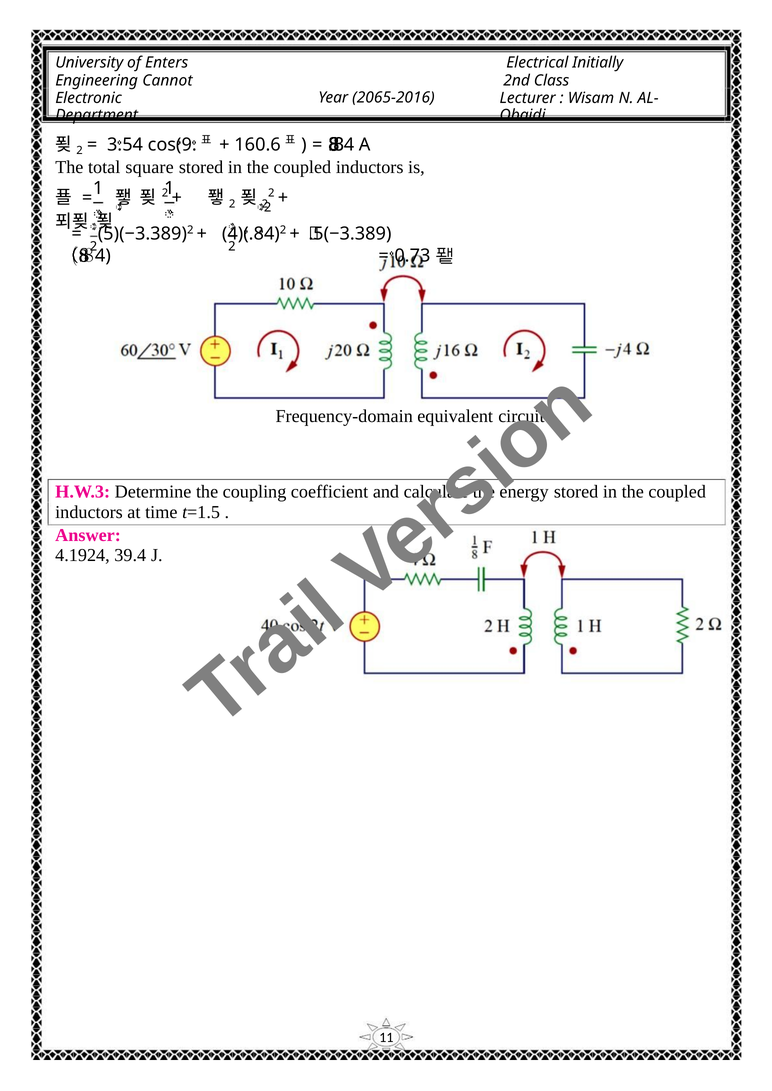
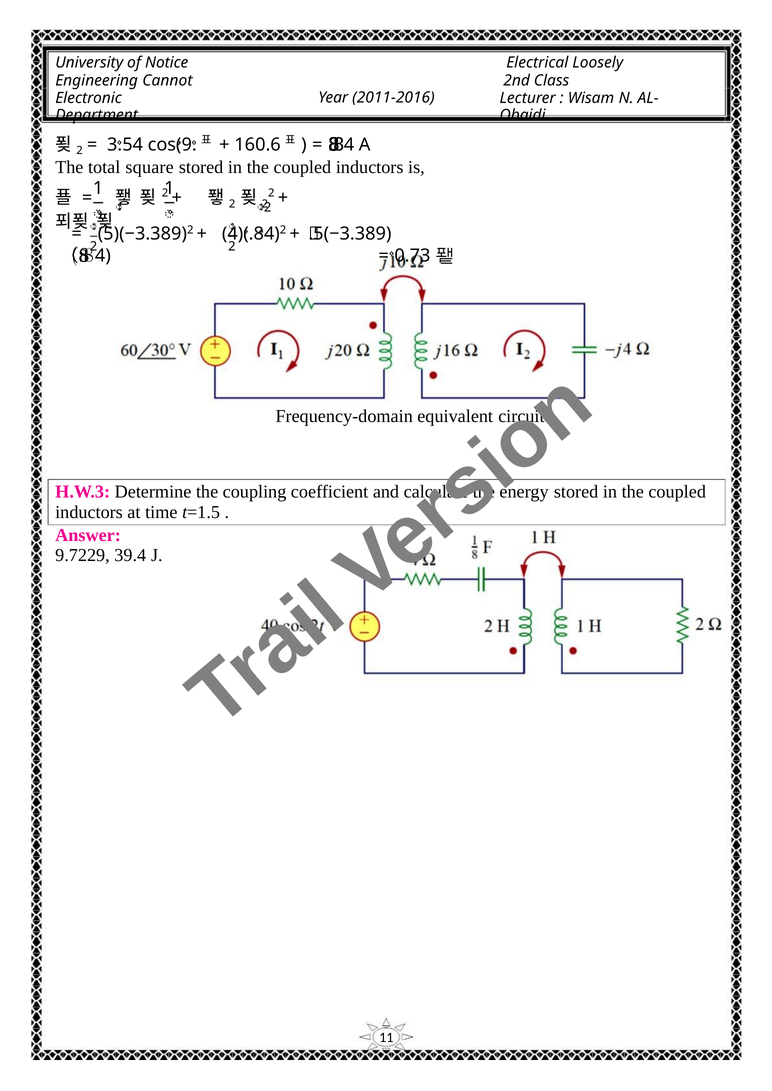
Enters: Enters -> Notice (167, 63)
Initially: Initially -> Loosely (598, 63)
2065-2016: 2065-2016 -> 2011-2016 (393, 98)
4.1924: 4.1924 -> 9.7229 (82, 556)
